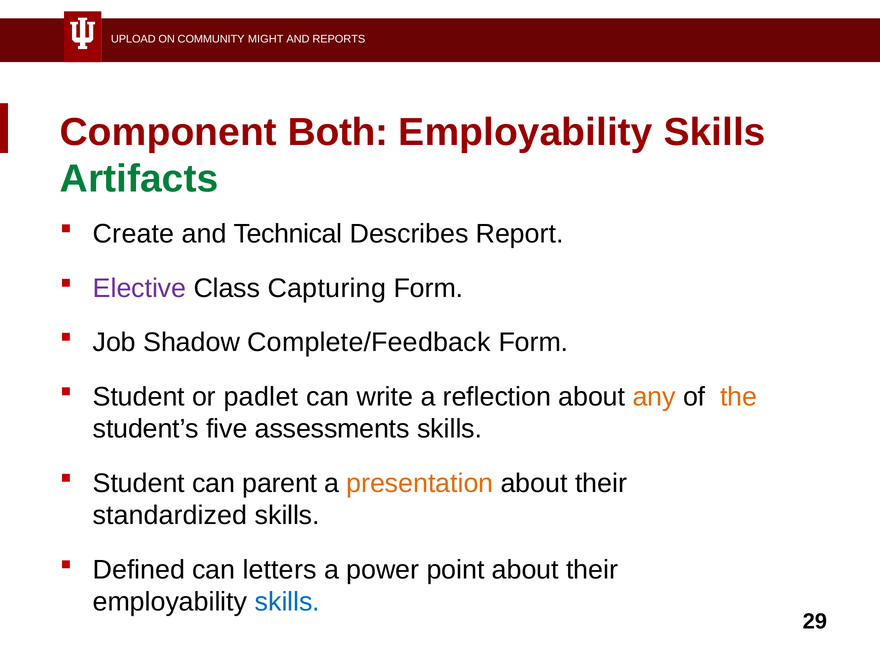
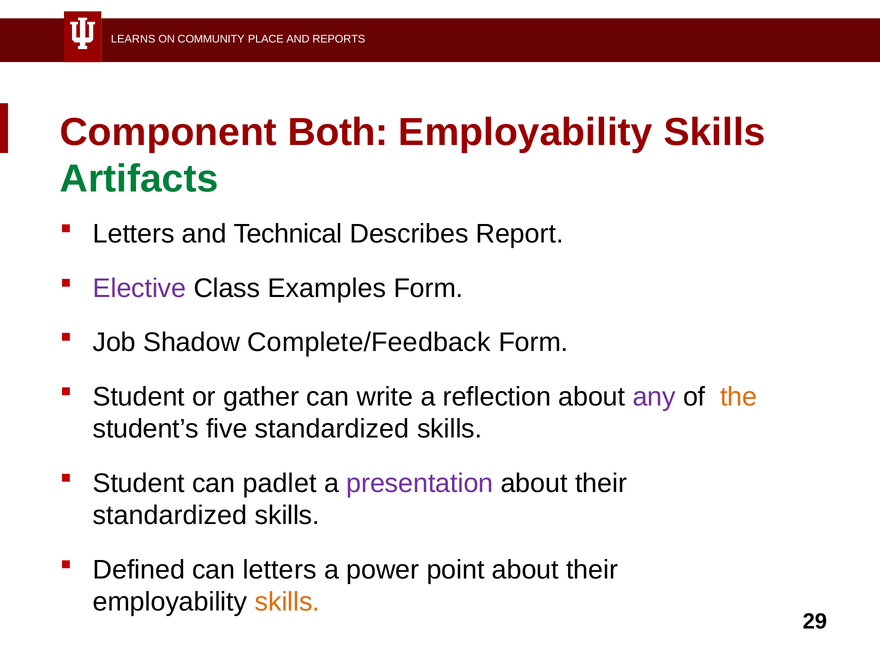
UPLOAD: UPLOAD -> LEARNS (133, 39)
MIGHT: MIGHT -> PLACE (266, 39)
Create: Create -> Letters (134, 234)
Capturing: Capturing -> Examples (327, 288)
padlet: padlet -> gather (261, 397)
any colour: orange -> purple (654, 397)
five assessments: assessments -> standardized (332, 429)
parent: parent -> padlet (280, 483)
presentation colour: orange -> purple (420, 483)
skills colour: blue -> orange (287, 602)
